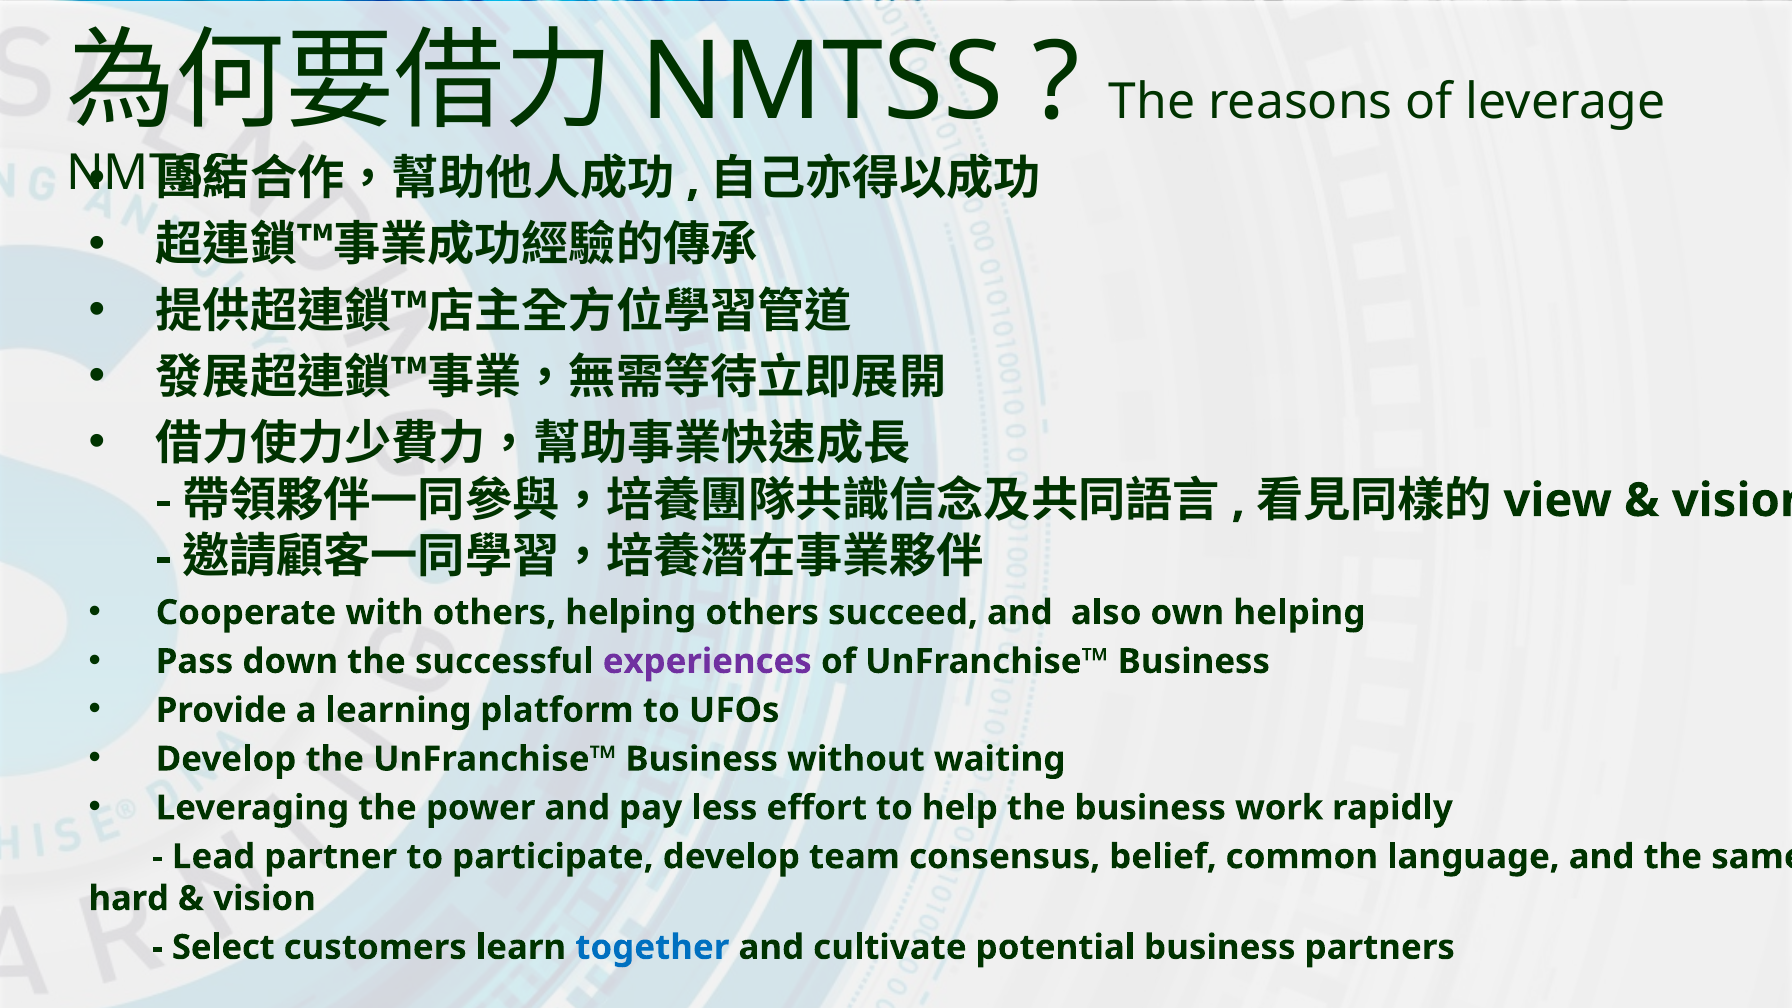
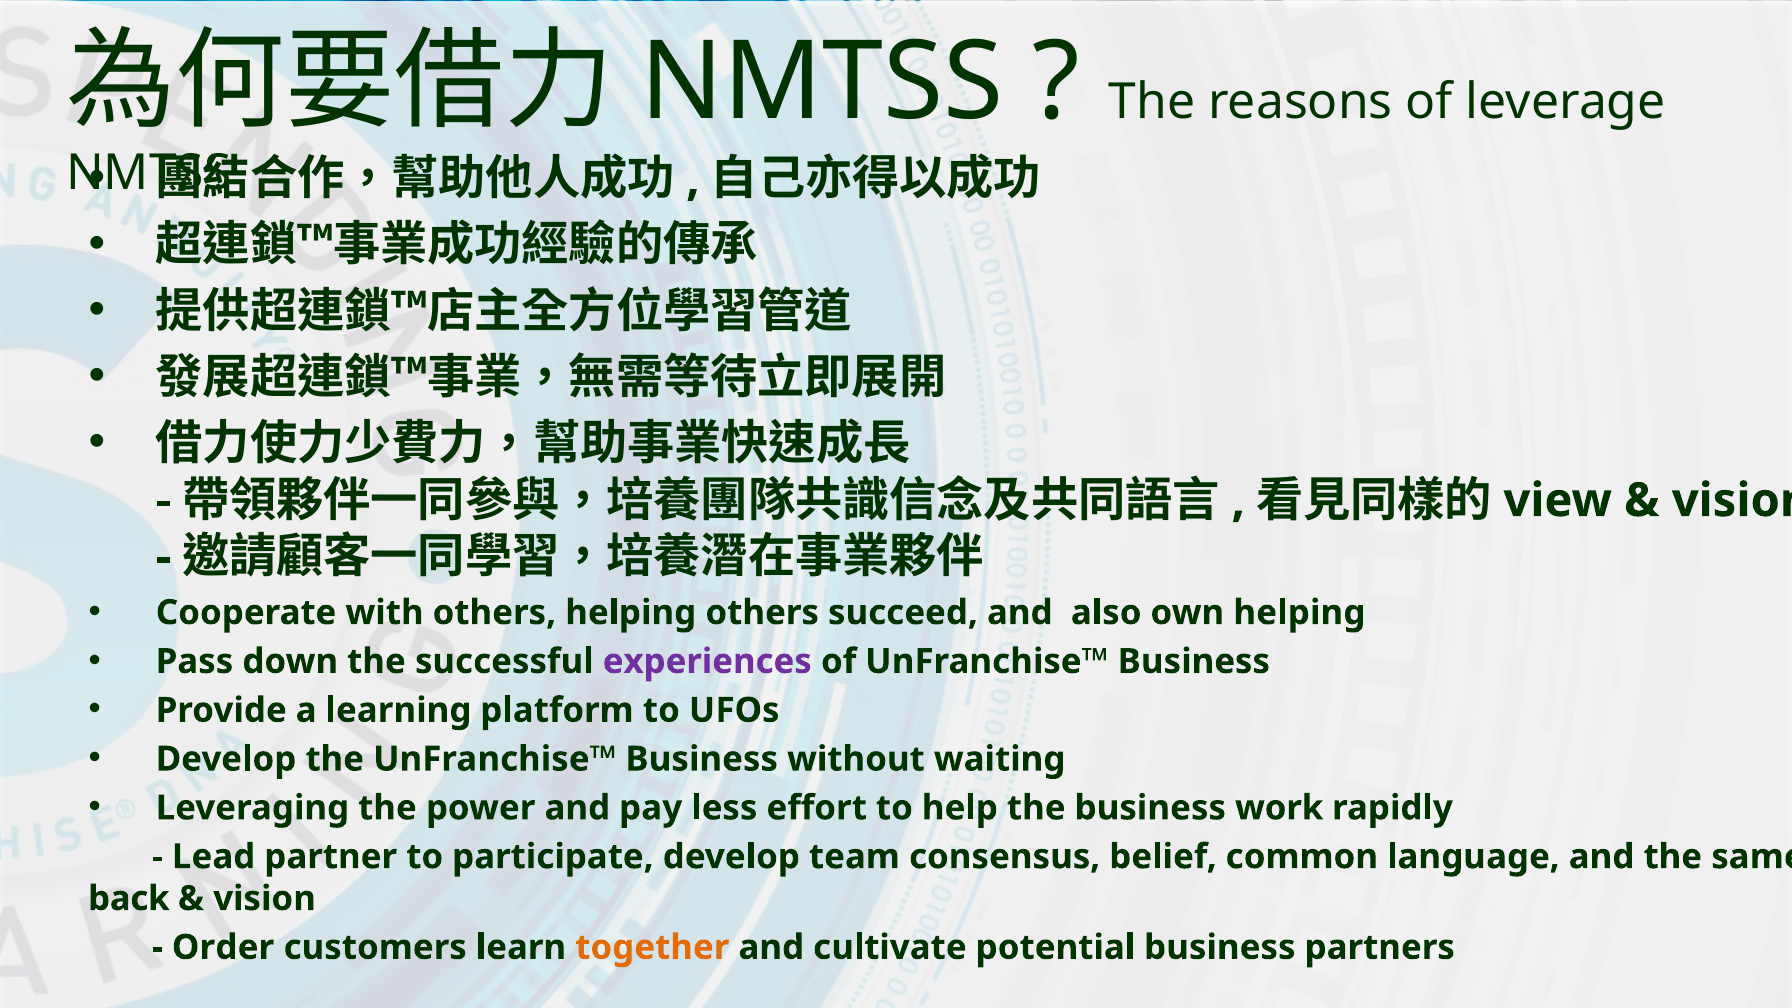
hard: hard -> back (129, 899)
Select: Select -> Order (223, 947)
together colour: blue -> orange (652, 947)
